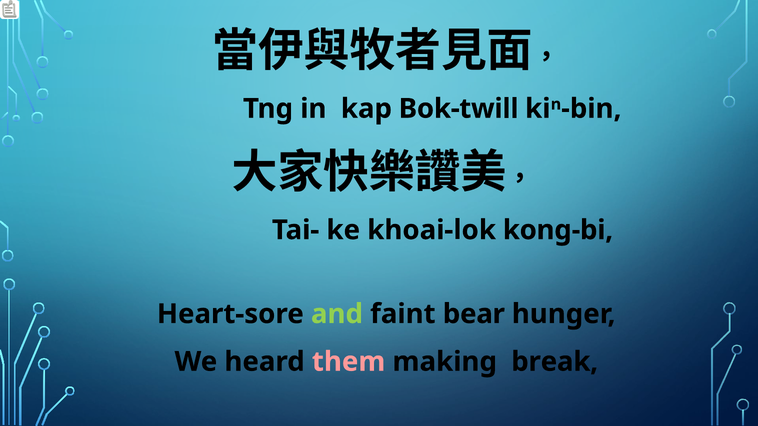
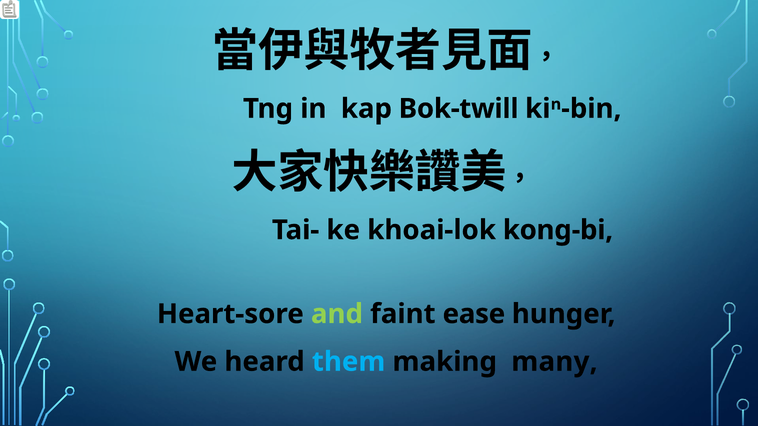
bear: bear -> ease (474, 314)
them colour: pink -> light blue (349, 362)
break: break -> many (554, 362)
